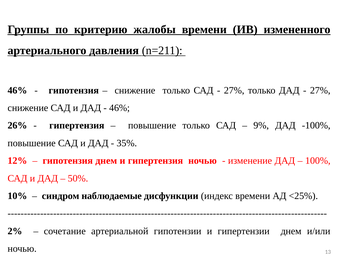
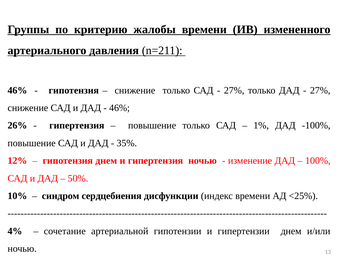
9%: 9% -> 1% (261, 126)
наблюдаемые: наблюдаемые -> сердцебиения (112, 196)
2%: 2% -> 4% (15, 231)
